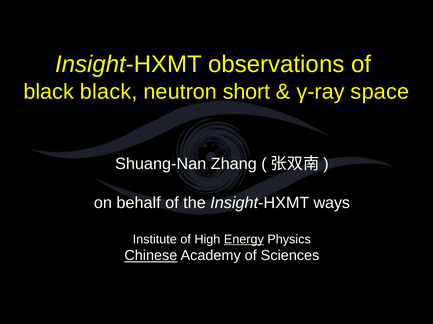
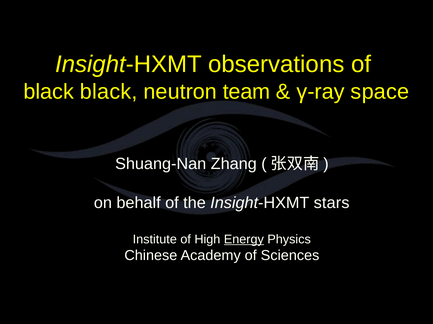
short: short -> team (246, 92)
ways: ways -> stars (332, 203)
Chinese underline: present -> none (151, 256)
